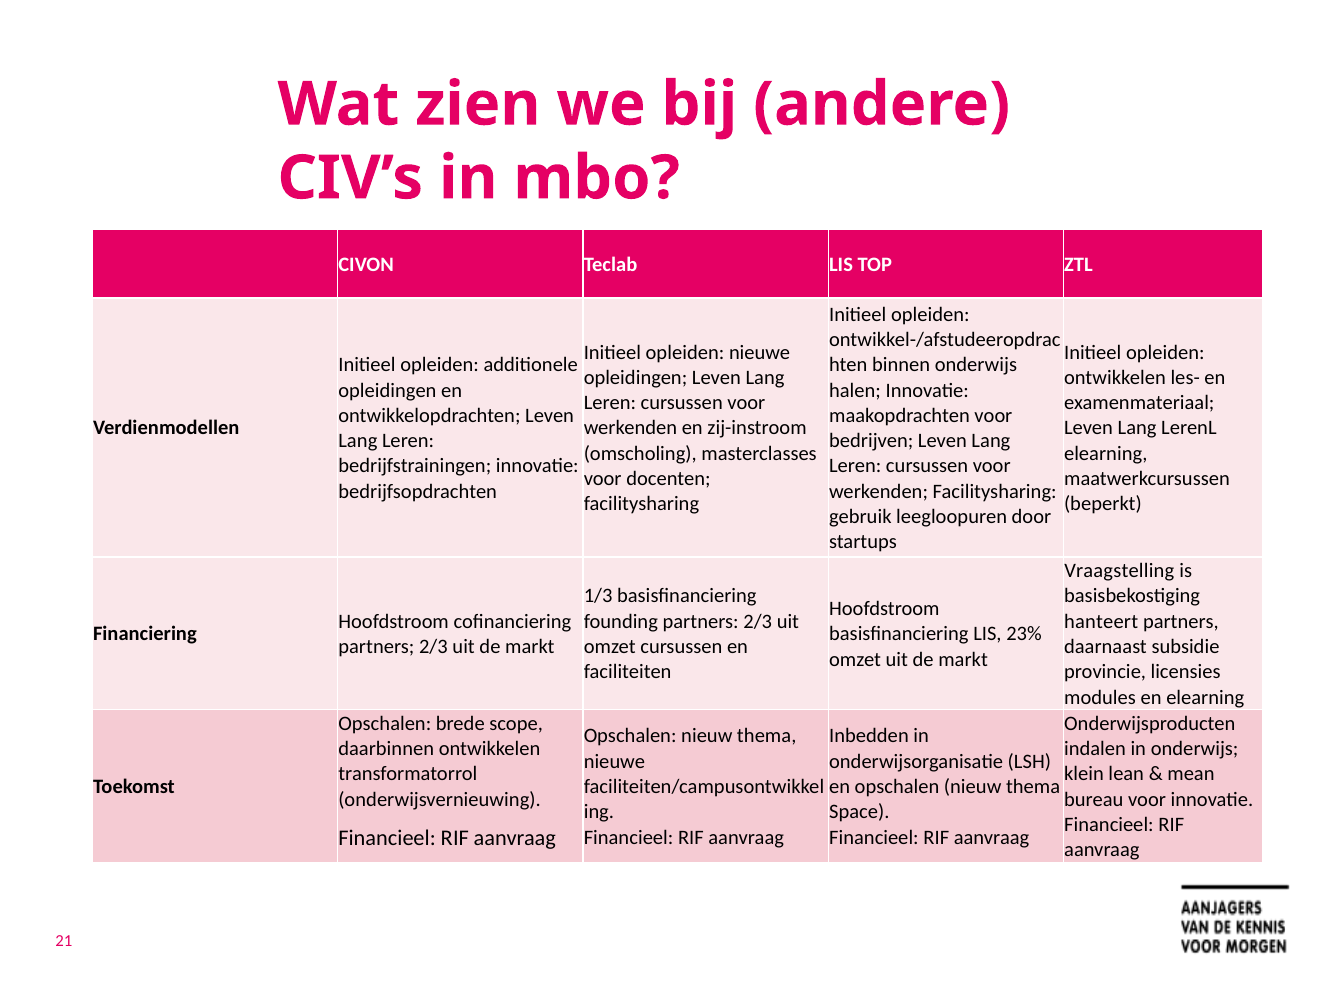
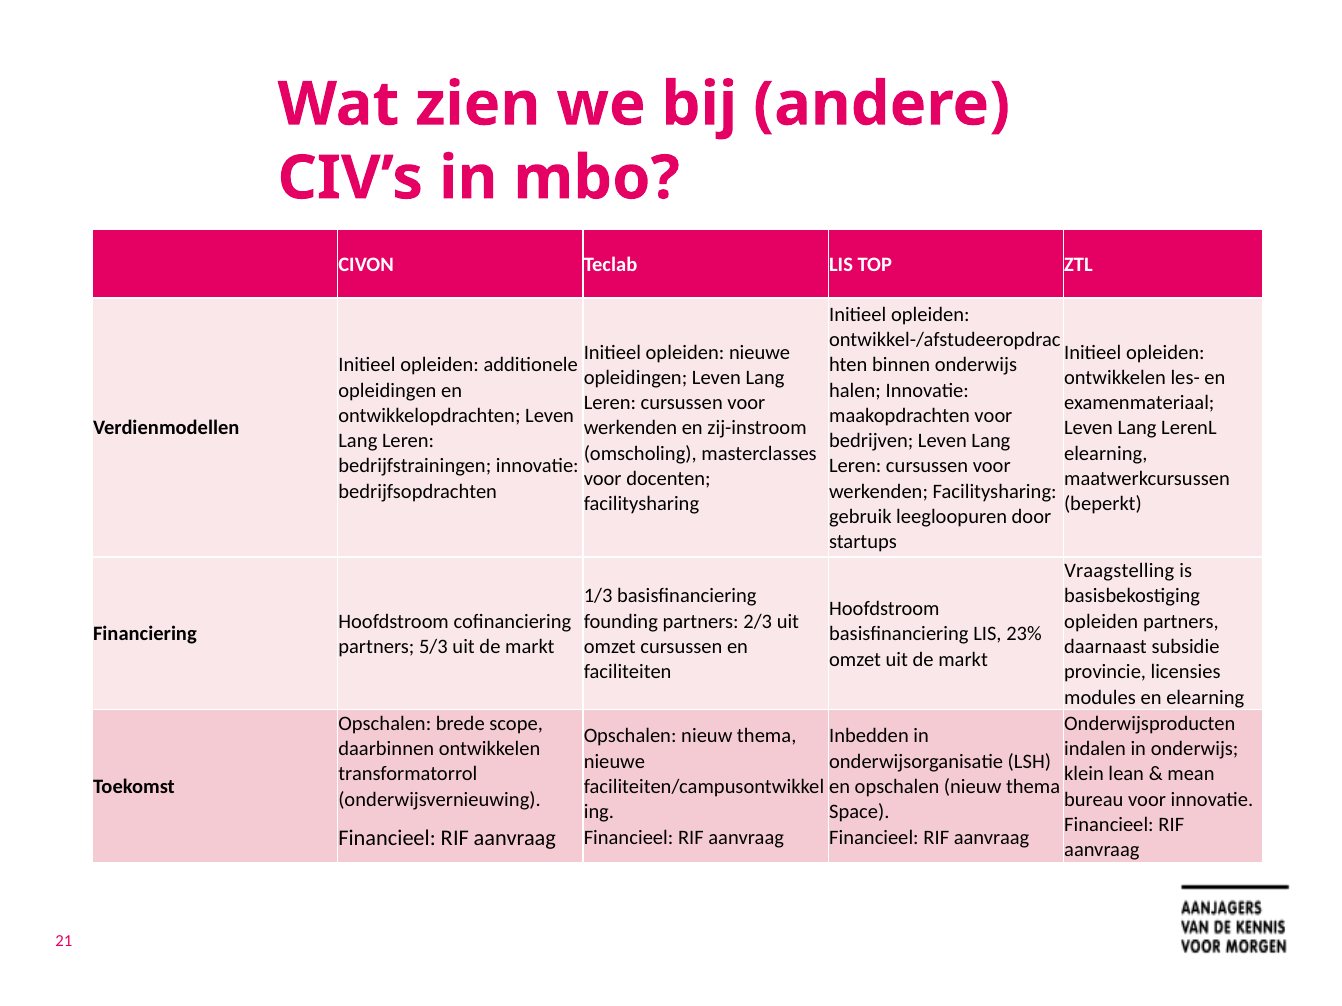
hanteert: hanteert -> opleiden (1101, 622)
2/3: 2/3 -> 5/3 (433, 647)
